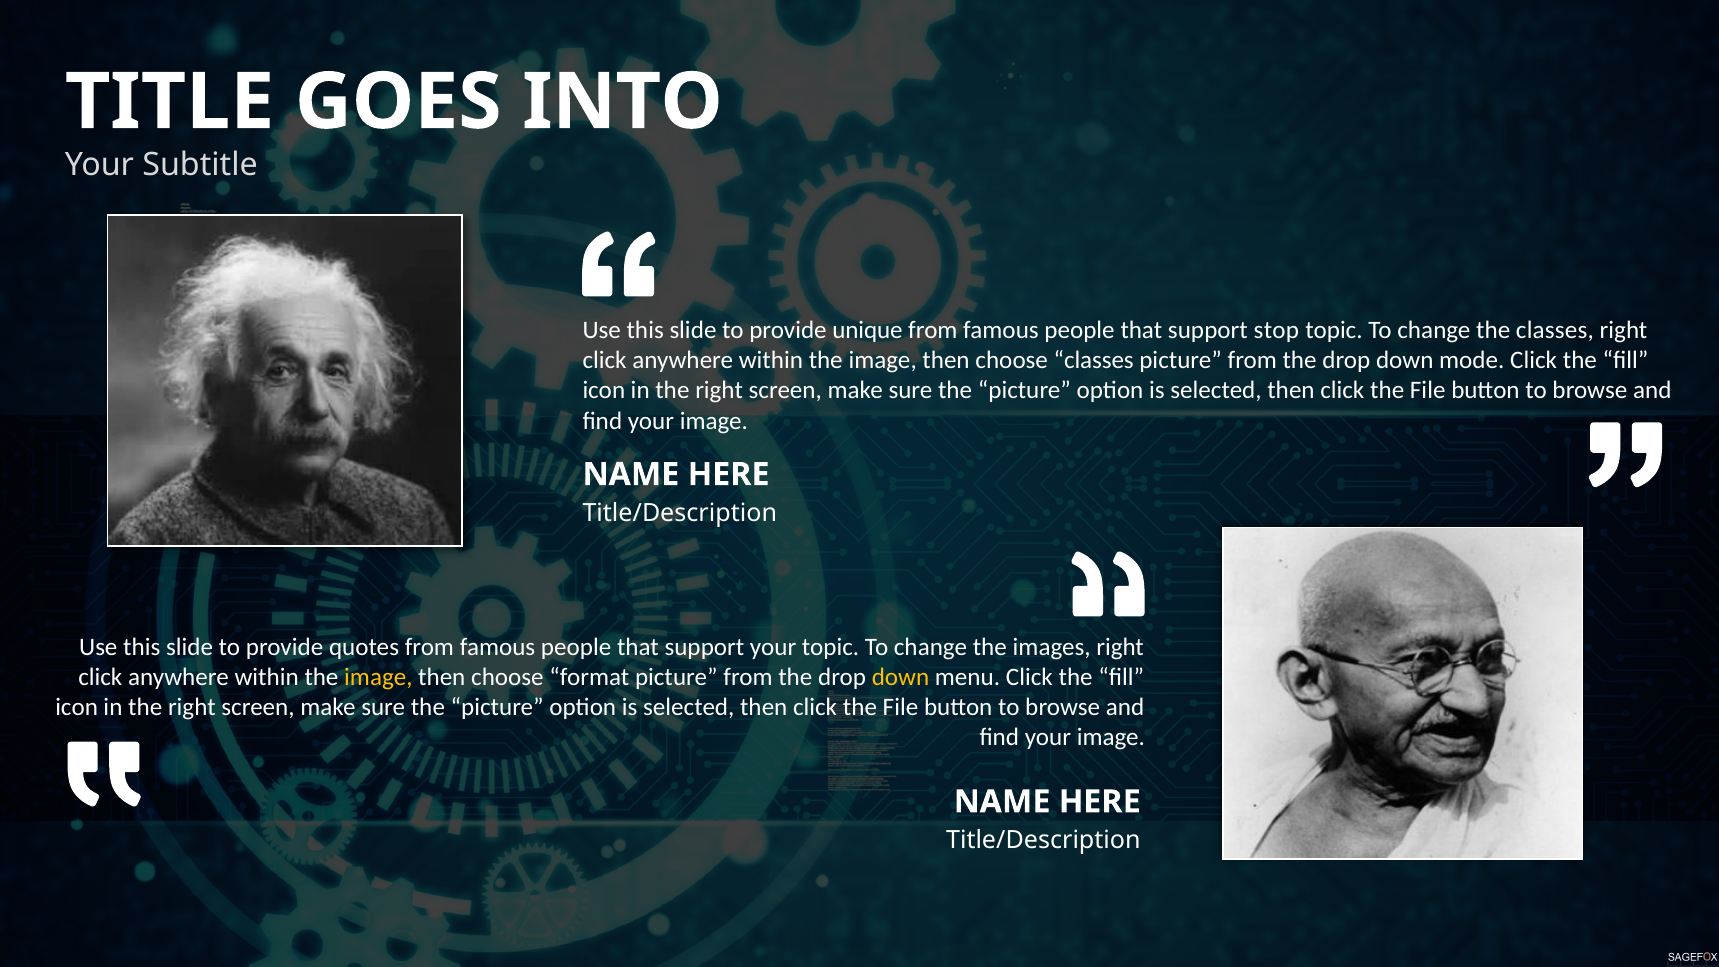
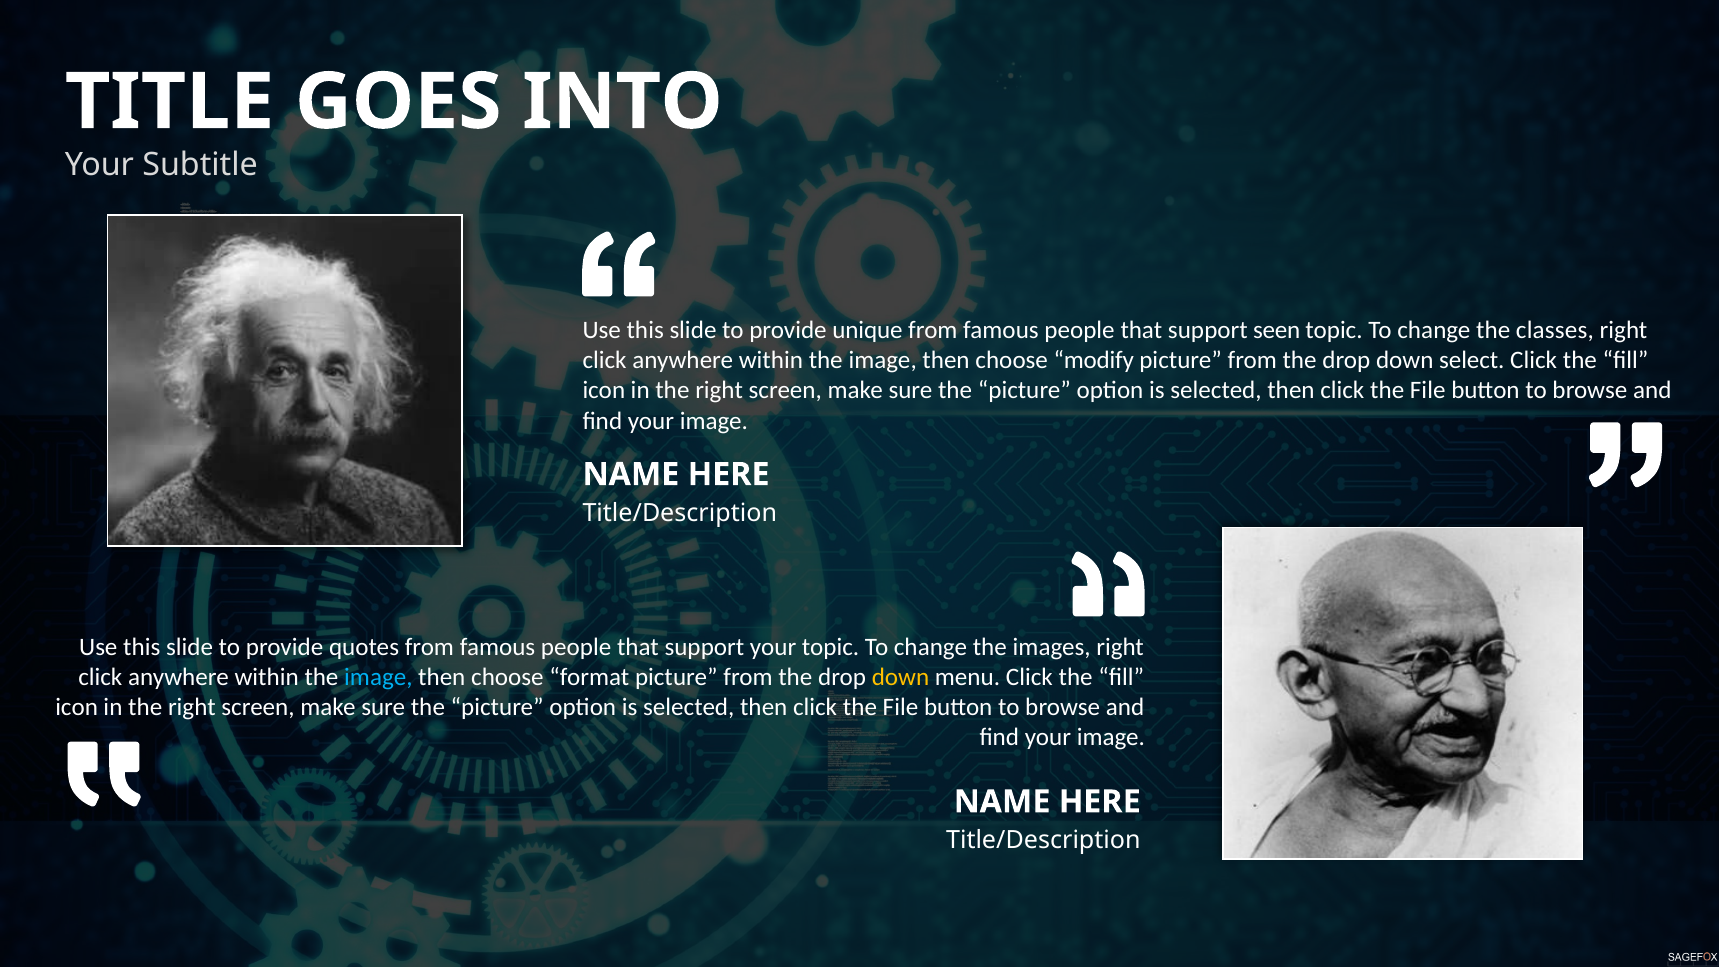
stop: stop -> seen (1277, 330)
choose classes: classes -> modify (1094, 361)
mode: mode -> select (1472, 361)
image colour: yellow -> light blue (378, 677)
